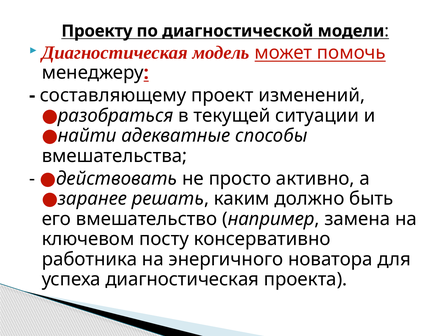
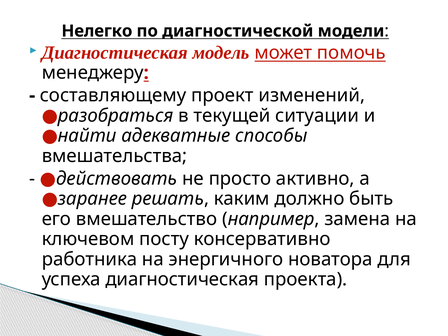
Проекту: Проекту -> Нелегко (97, 31)
